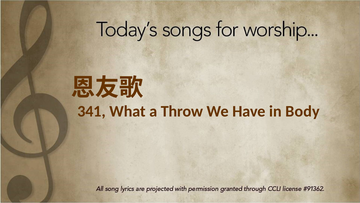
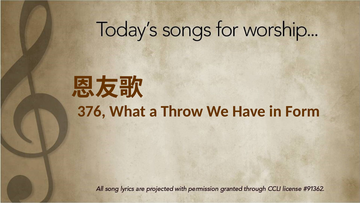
341: 341 -> 376 (91, 111)
Body: Body -> Form (303, 111)
